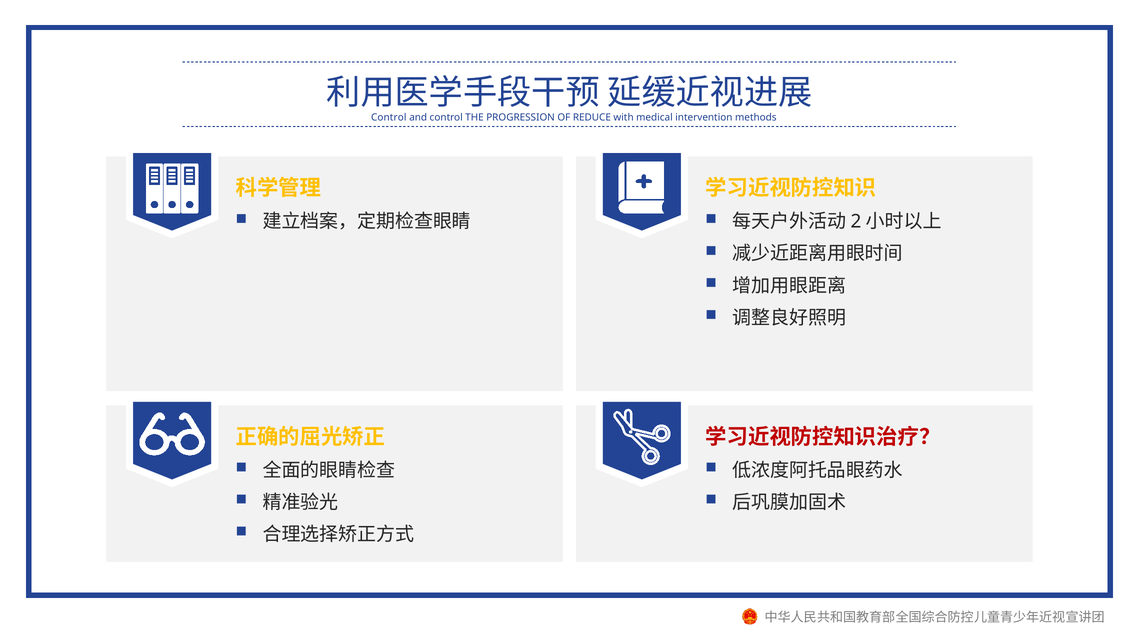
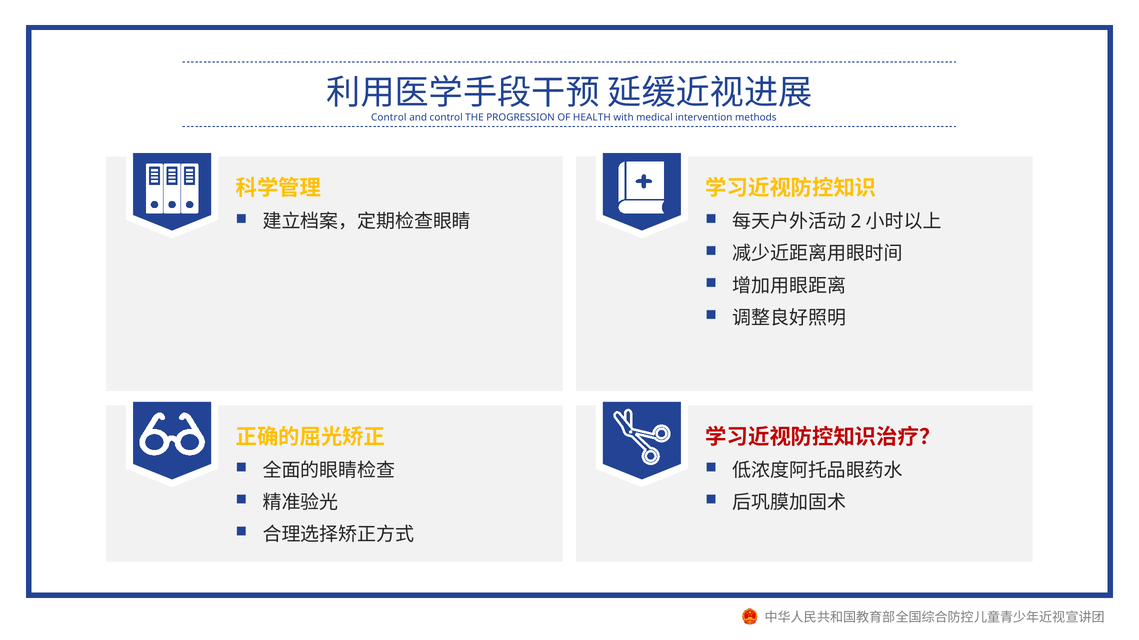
REDUCE: REDUCE -> HEALTH (592, 117)
